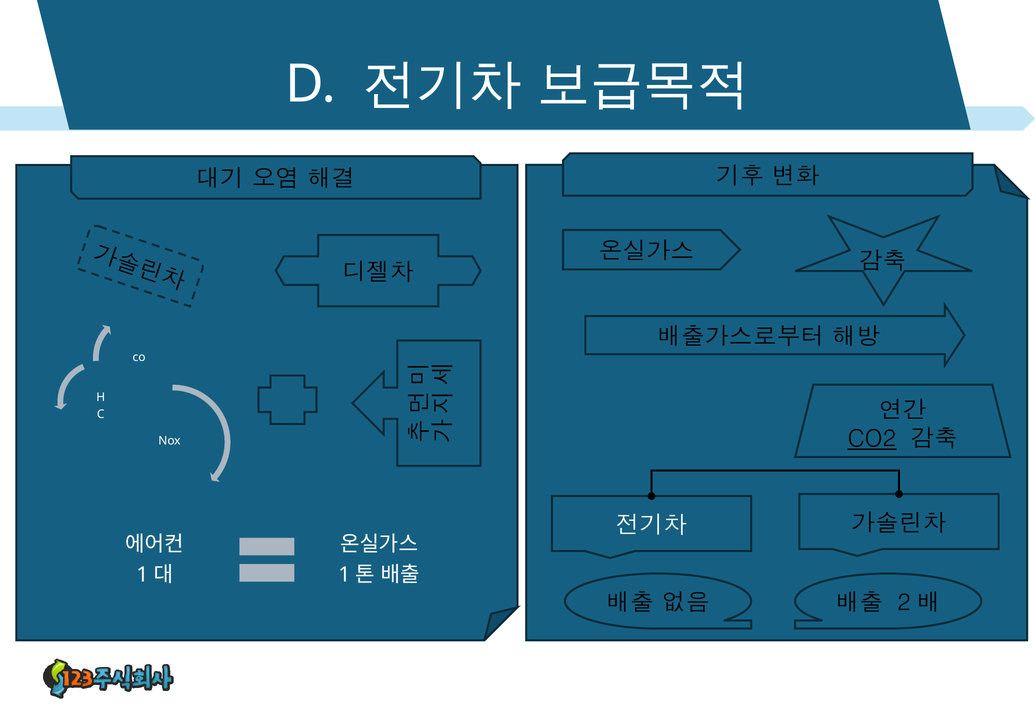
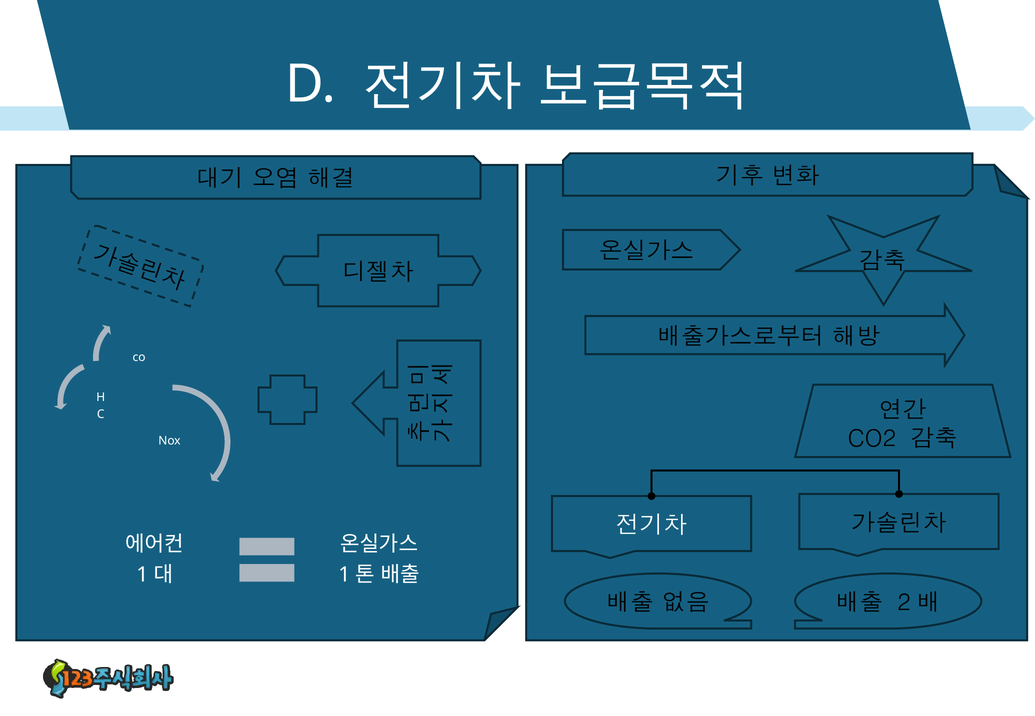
CO2 underline: present -> none (872, 439)
